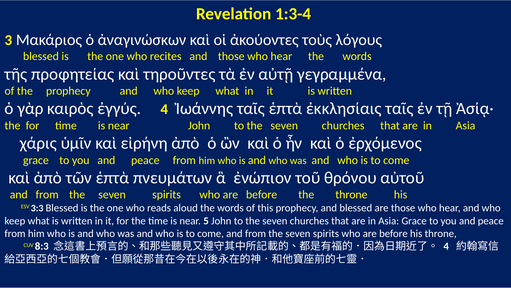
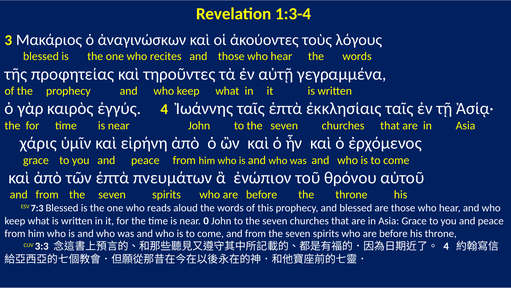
3:3: 3:3 -> 7:3 (37, 208)
5: 5 -> 0 (206, 221)
8:3: 8:3 -> 3:3 (42, 247)
